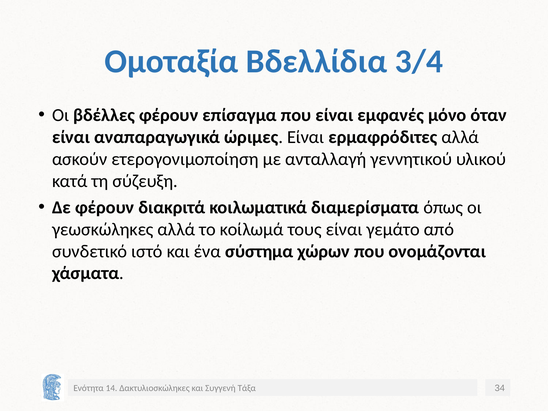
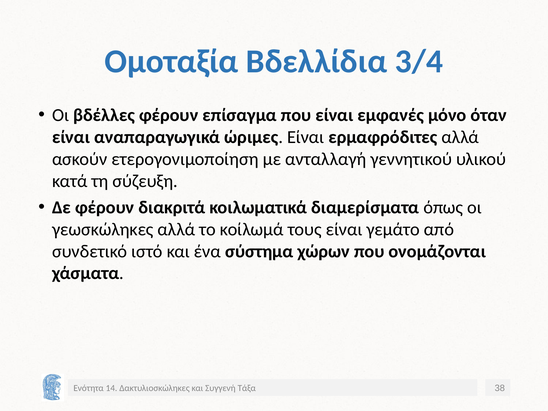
34: 34 -> 38 (500, 388)
